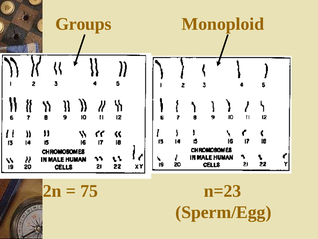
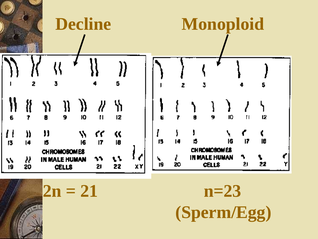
Groups: Groups -> Decline (83, 24)
75: 75 -> 21 (89, 191)
